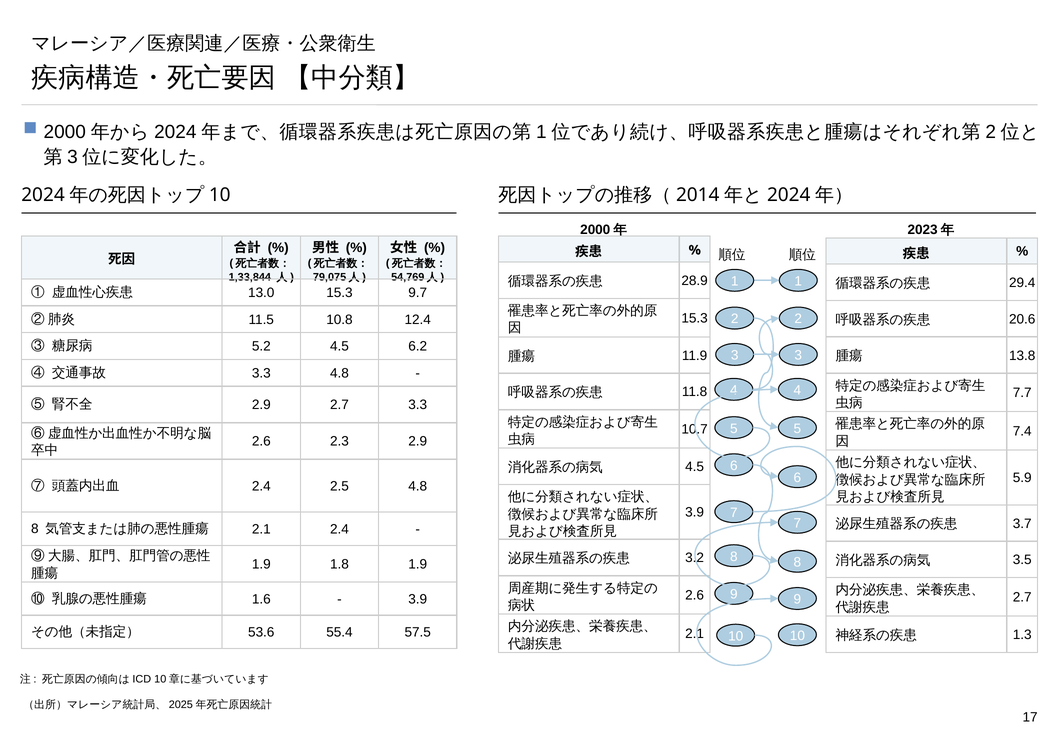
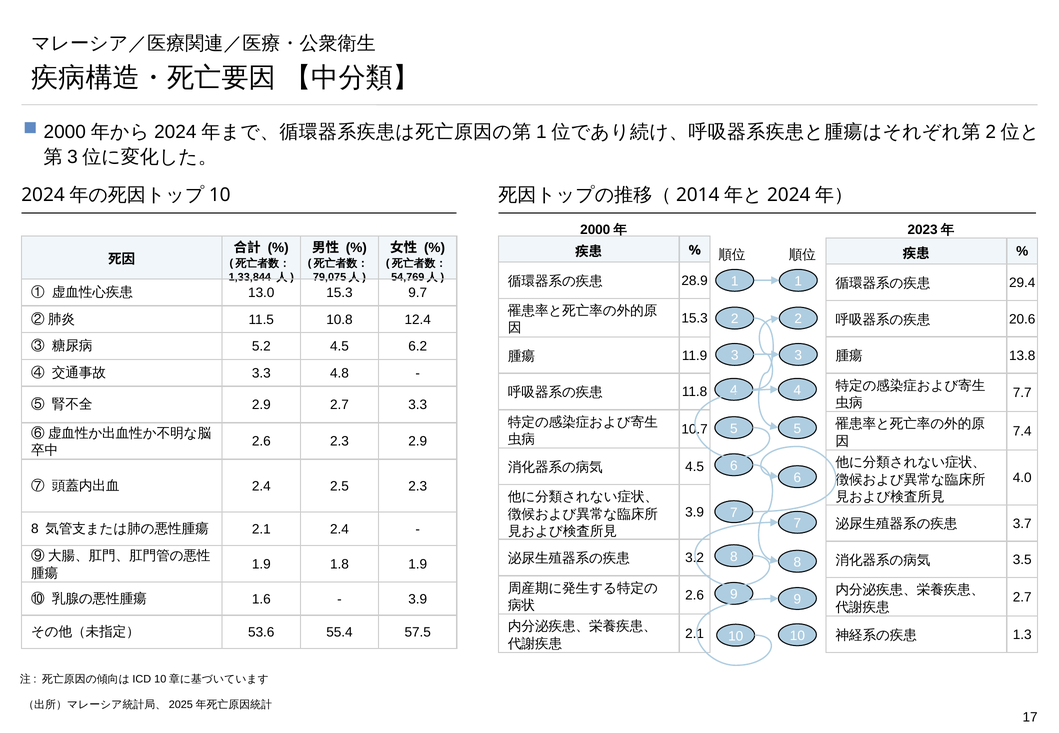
5.9: 5.9 -> 4.0 (1022, 478)
2.5 4.8: 4.8 -> 2.3 (418, 486)
